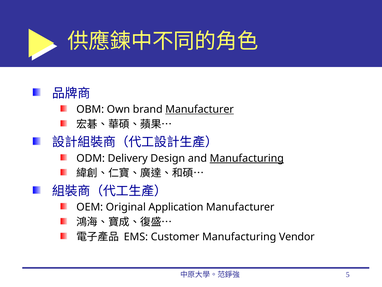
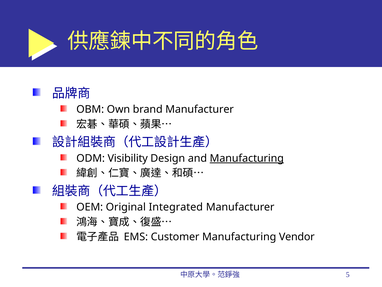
Manufacturer underline: present -> none (200, 109)
Delivery: Delivery -> Visibility (128, 158)
Application: Application -> Integrated (176, 207)
